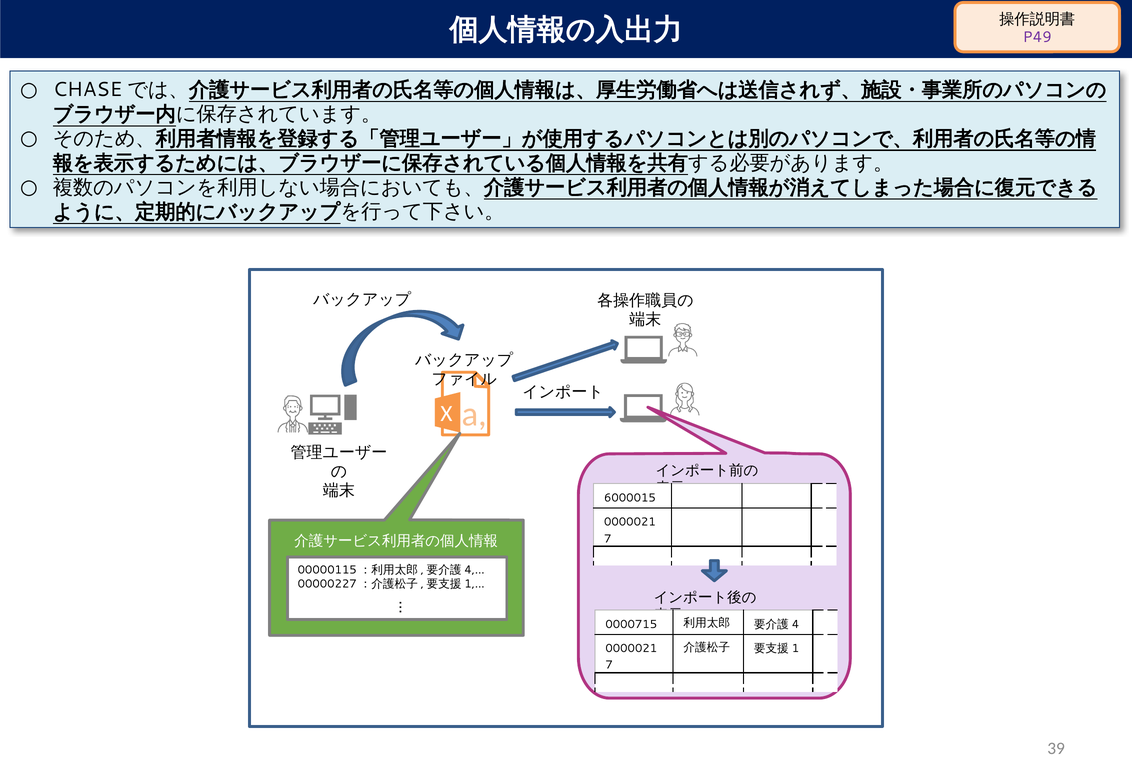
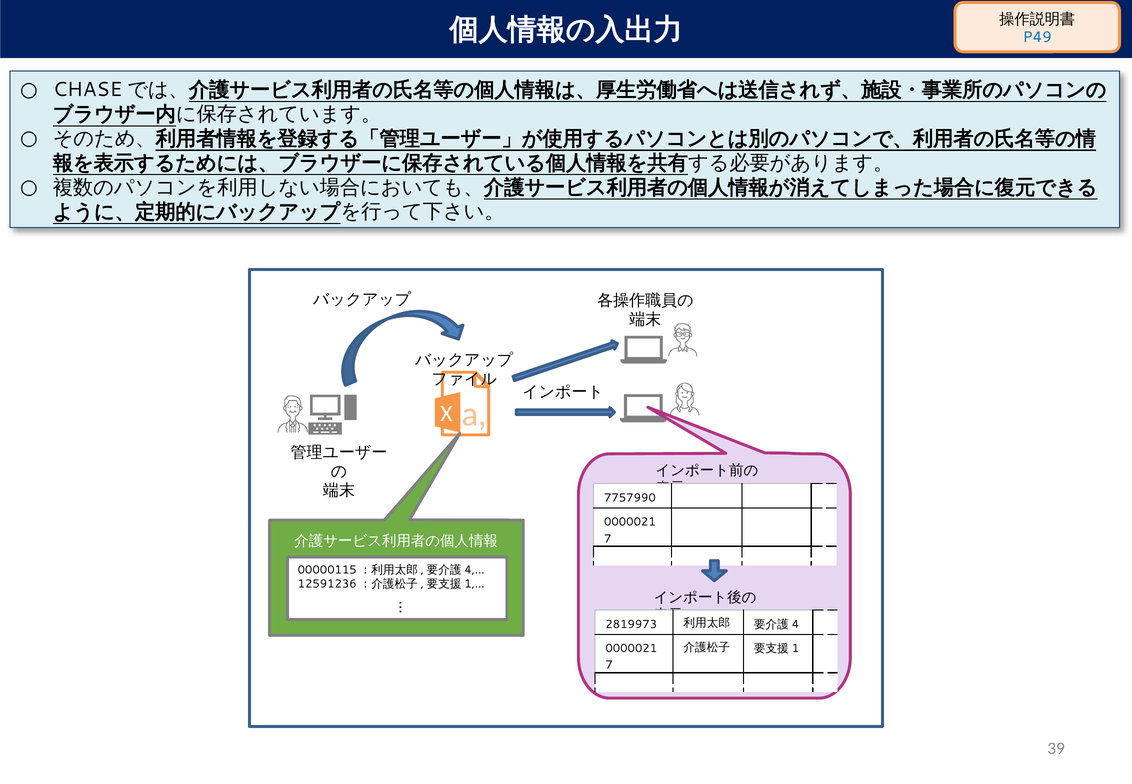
P49 colour: purple -> blue (1037, 37)
6000015: 6000015 -> 7757990 (630, 498)
00000227: 00000227 -> 12591236 (327, 584)
0000715: 0000715 -> 2819973 (631, 624)
